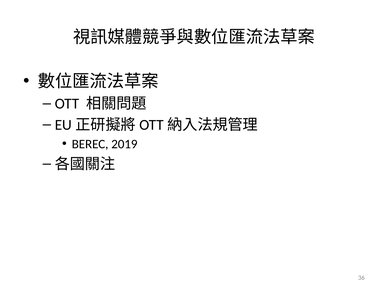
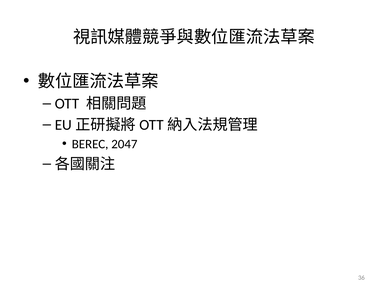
2019: 2019 -> 2047 (124, 144)
